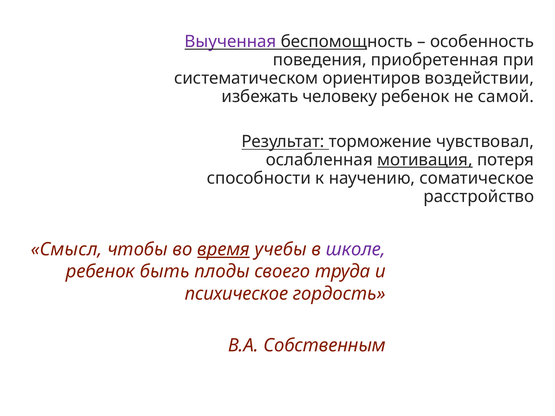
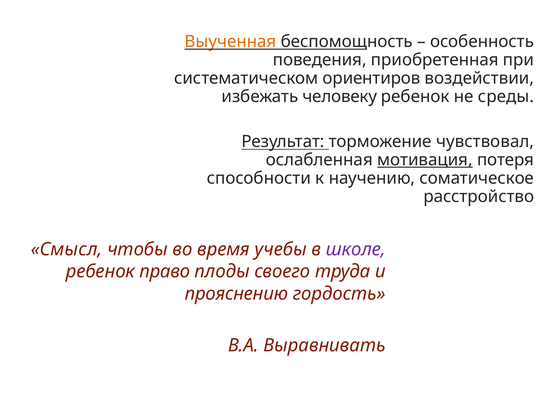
Выученная colour: purple -> orange (230, 42)
самой: самой -> среды (506, 96)
время underline: present -> none (224, 249)
быть: быть -> право (165, 272)
психическое: психическое -> прояснению (236, 294)
Собственным: Собственным -> Выравнивать (324, 346)
